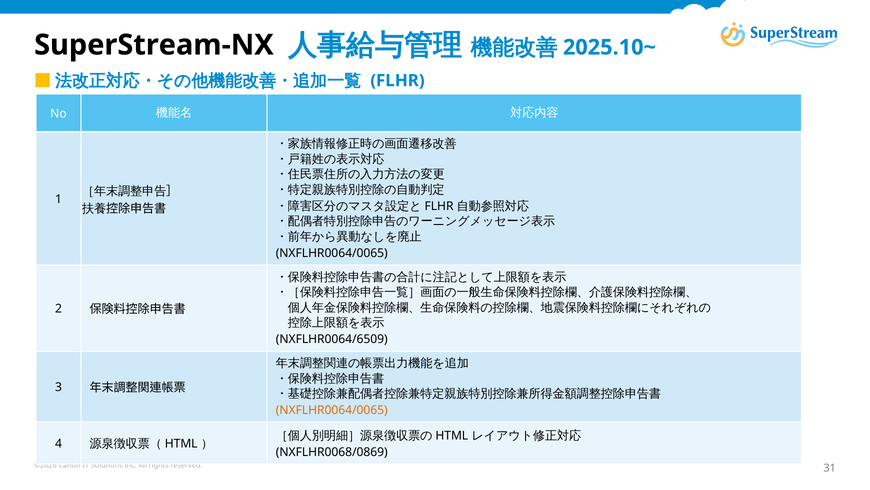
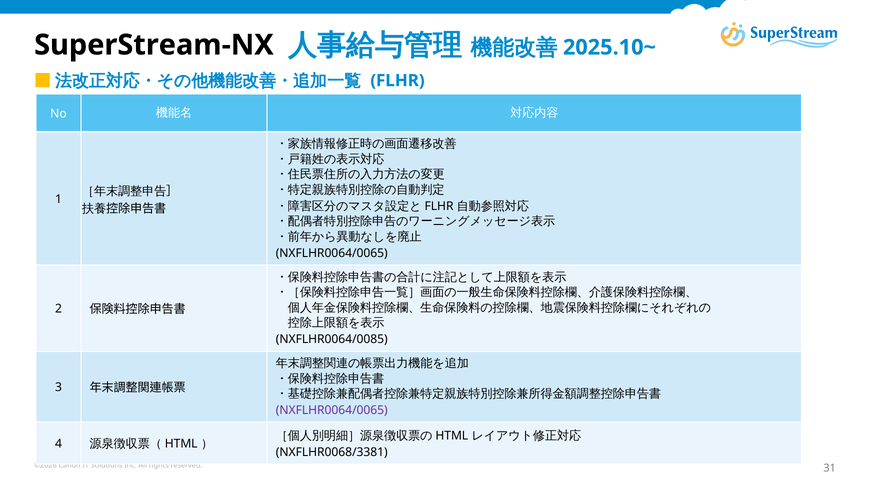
NXFLHR0064/6509: NXFLHR0064/6509 -> NXFLHR0064/0085 (332, 339)
NXFLHR0064/0065 colour: orange -> purple (332, 410)
NXFLHR0068/0869: NXFLHR0068/0869 -> NXFLHR0068/3381 (332, 452)
